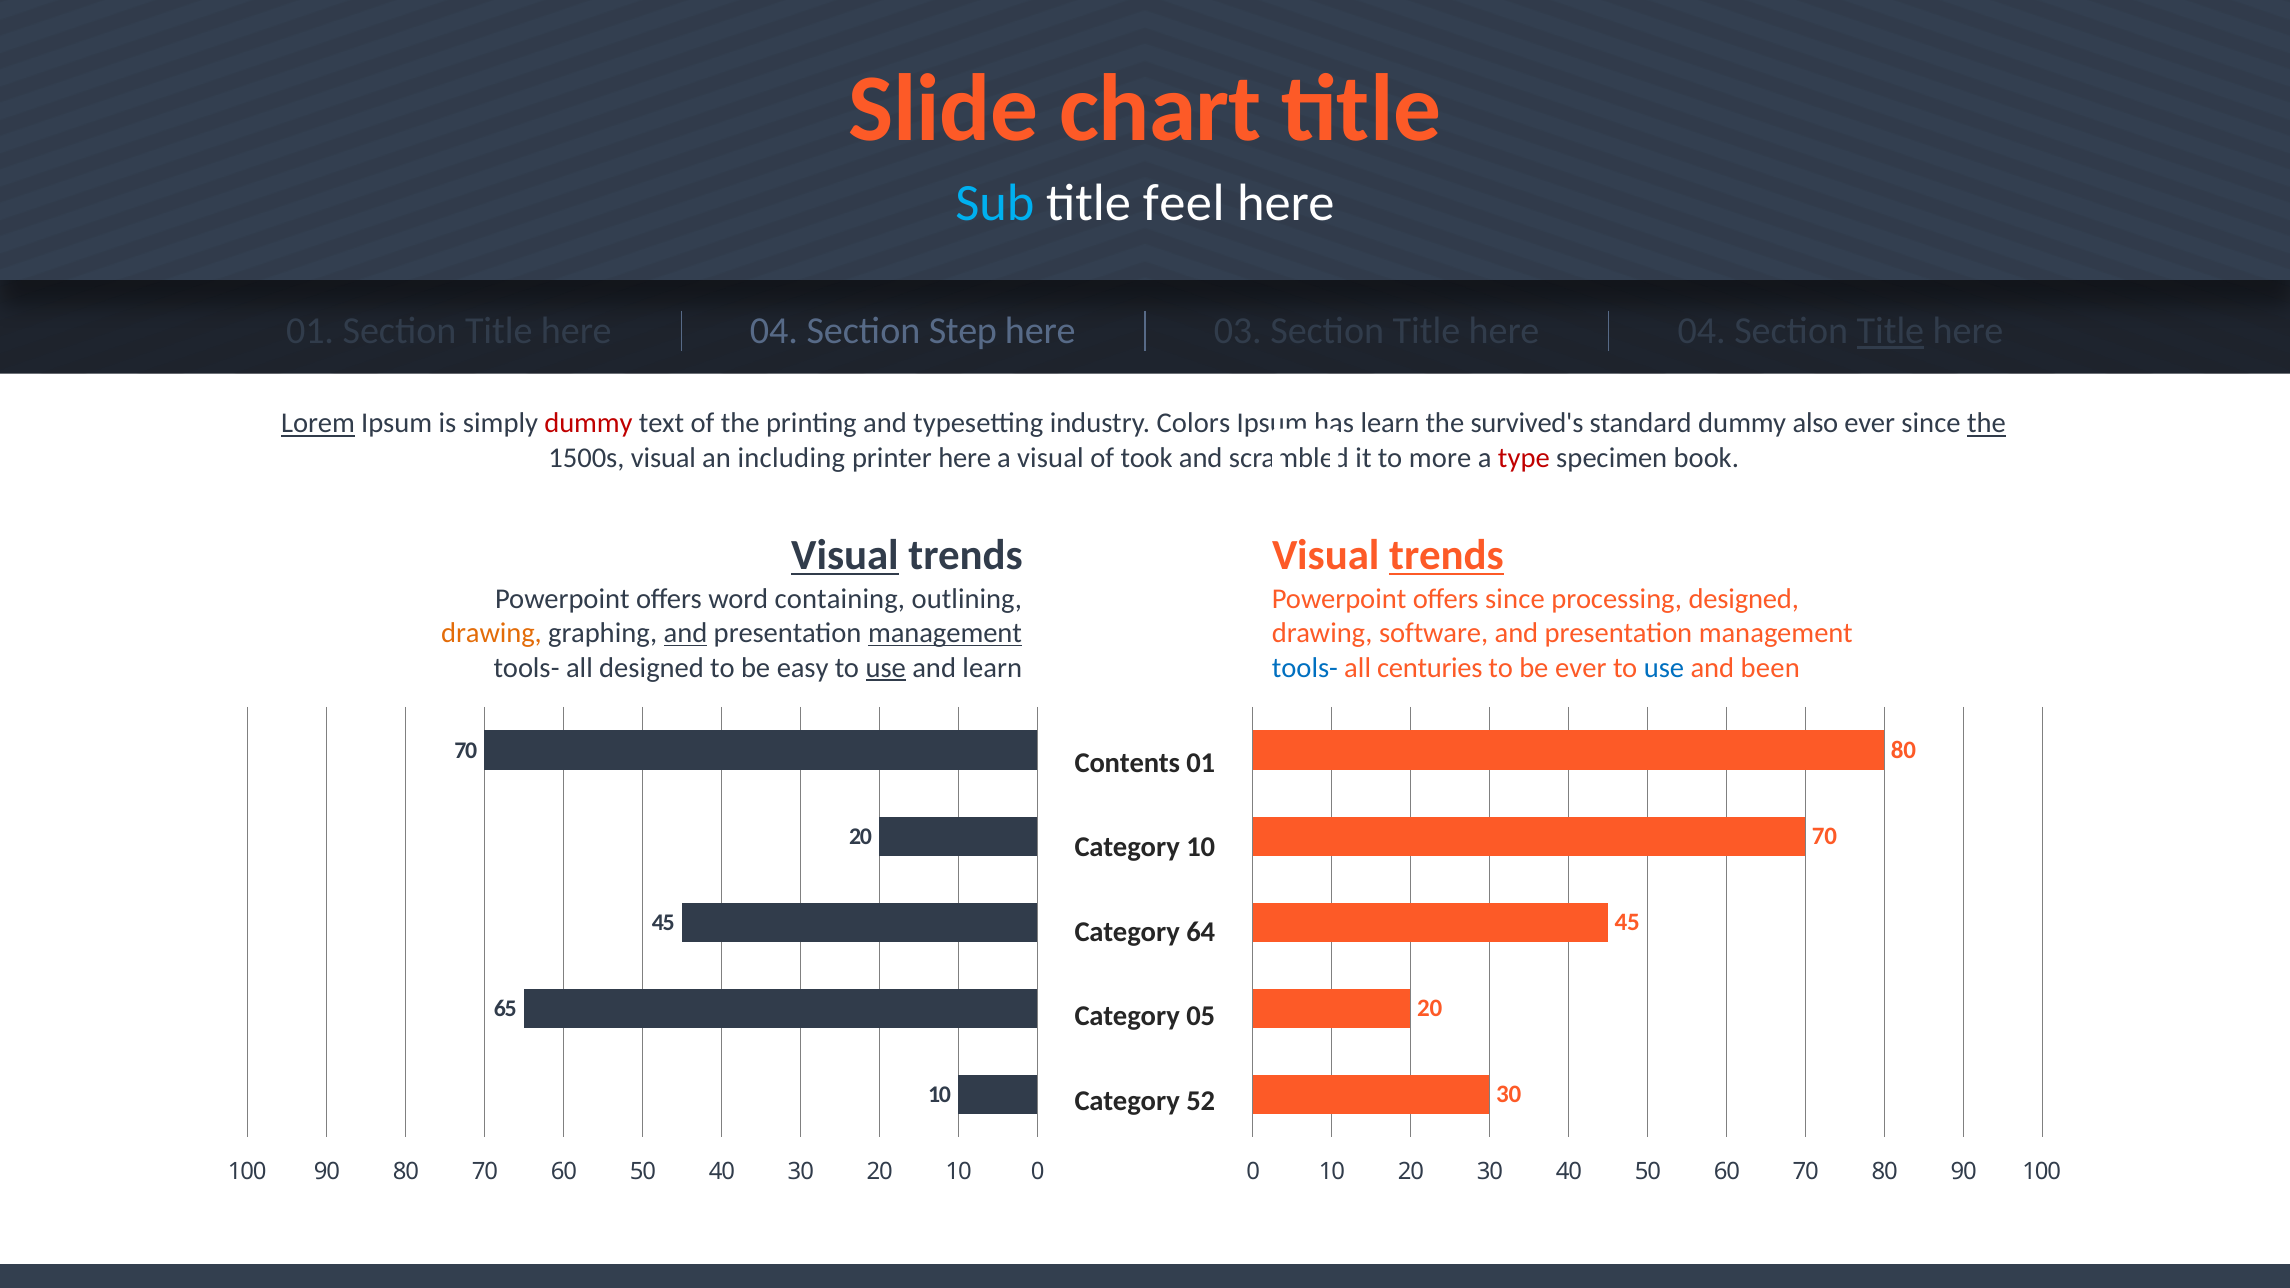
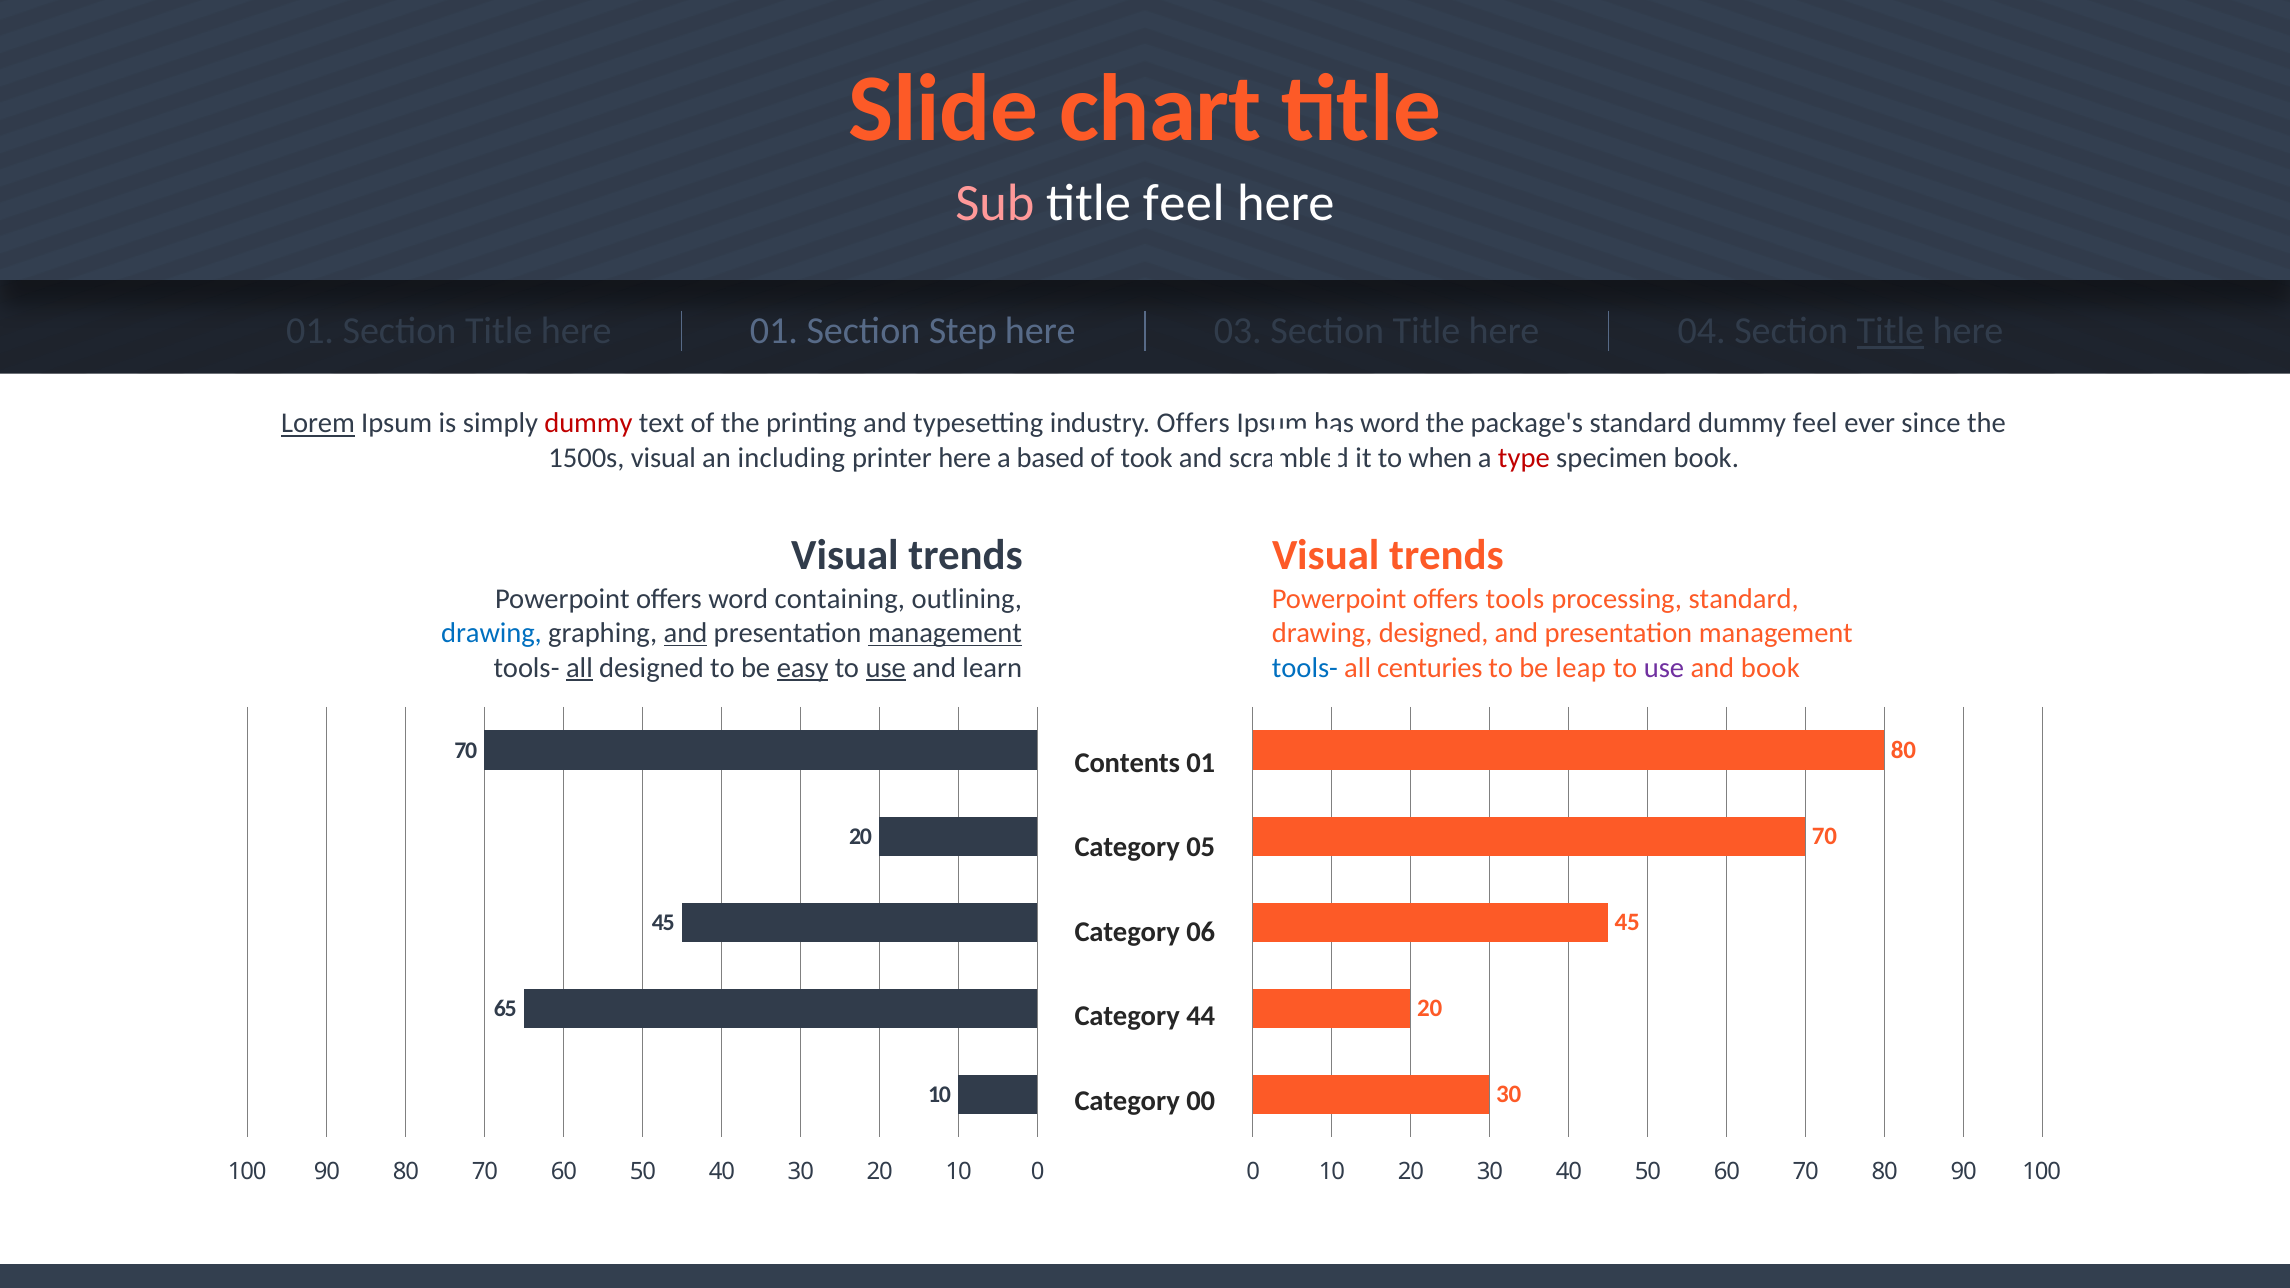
Sub colour: light blue -> pink (995, 203)
04: 04 -> 01 (774, 331)
industry Colors: Colors -> Offers (1193, 423)
learn: learn -> word (1390, 423)
survived's: survived's -> package's (1527, 423)
dummy also: also -> feel (1815, 423)
the underline: present -> none (1987, 423)
a visual: visual -> based (1051, 458)
more: more -> when (1440, 458)
Visual underline: present -> none (845, 556)
trends underline: present -> none (1446, 556)
offers since: since -> tools (1515, 599)
processing designed: designed -> standard (1744, 599)
drawing colour: orange -> blue (491, 633)
drawing software: software -> designed (1434, 633)
all underline: none -> present (579, 668)
easy underline: none -> present (803, 668)
be ever: ever -> leap (1581, 668)
use colour: blue -> purple (1664, 668)
and been: been -> book (1770, 668)
Category 10: 10 -> 05 (1201, 848)
64: 64 -> 06 (1201, 932)
05: 05 -> 44 (1201, 1016)
52: 52 -> 00 (1201, 1101)
